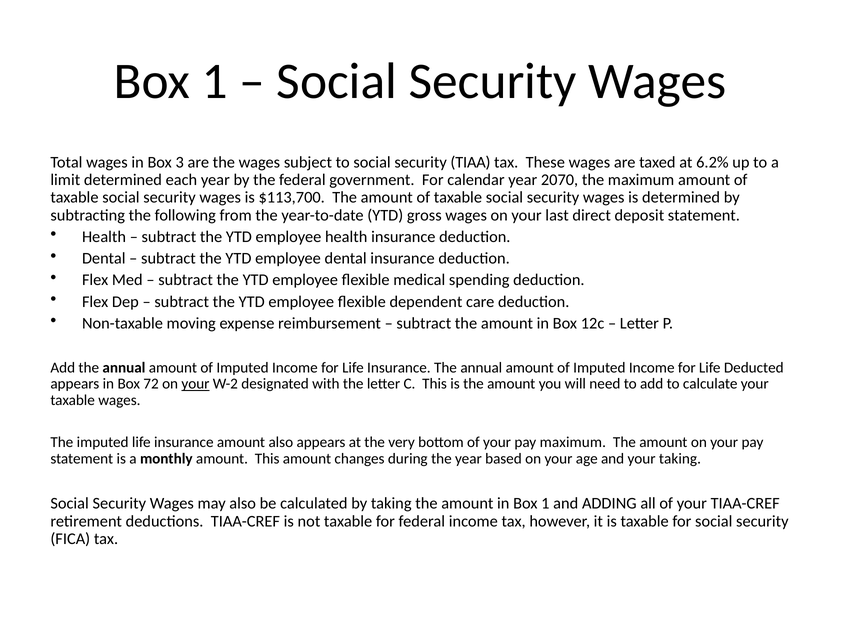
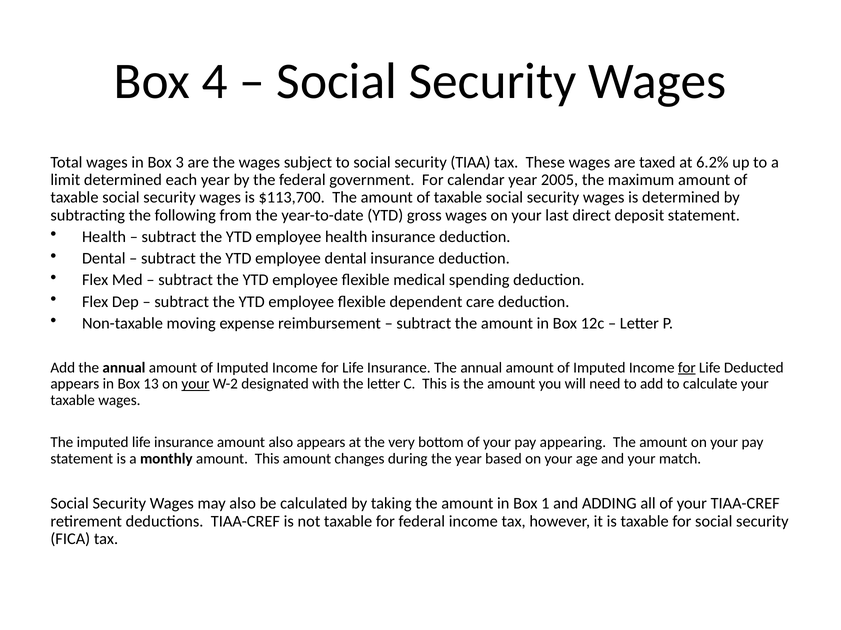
1: 1 -> 4 (215, 81)
2070: 2070 -> 2005 (560, 180)
for underline: none -> present (687, 368)
72: 72 -> 13 (151, 384)
pay maximum: maximum -> appearing (573, 443)
your taking: taking -> match (680, 459)
